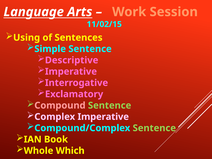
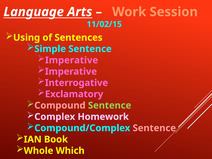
Descriptive: Descriptive -> Imperative (72, 60)
Complex Imperative: Imperative -> Homework (103, 117)
Sentence colour: light green -> pink (154, 128)
